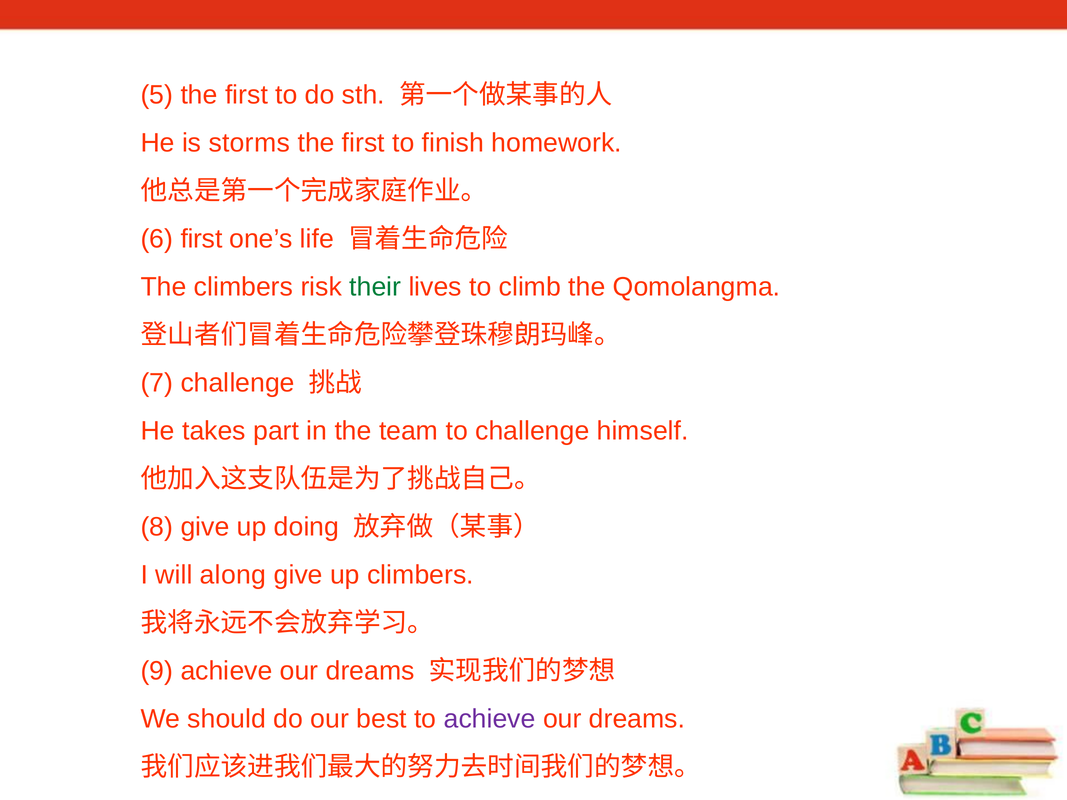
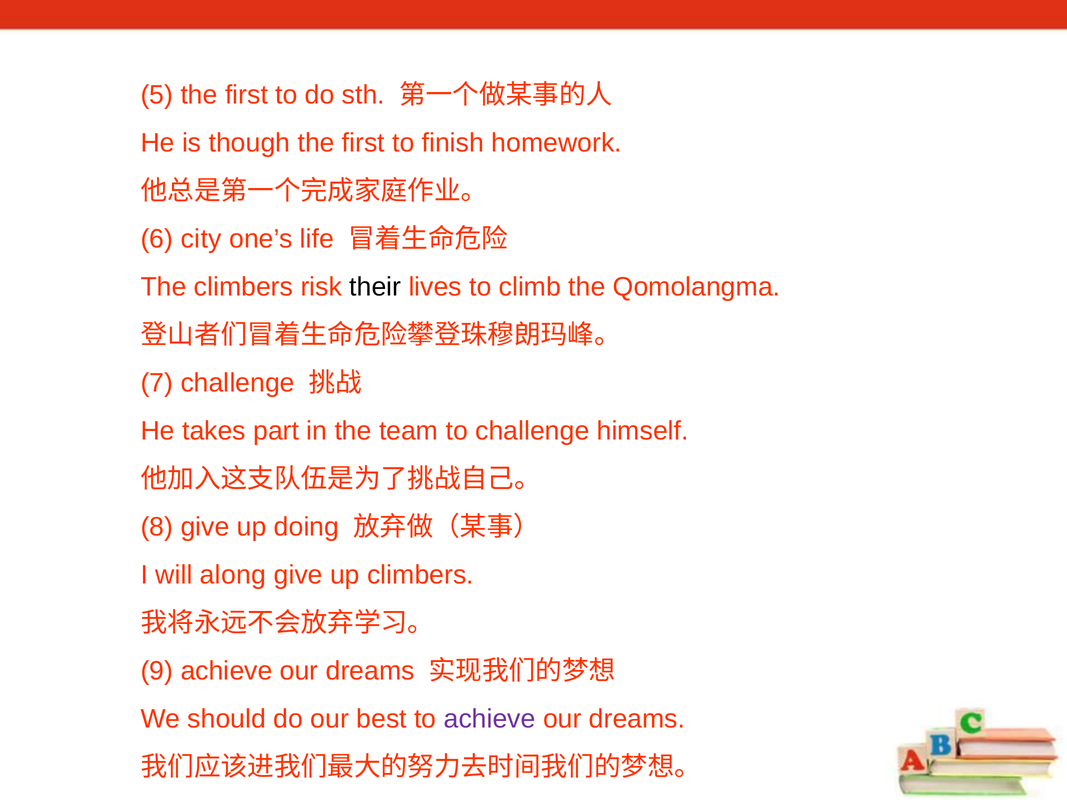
storms: storms -> though (249, 143)
6 first: first -> city (201, 239)
their colour: green -> black (375, 287)
